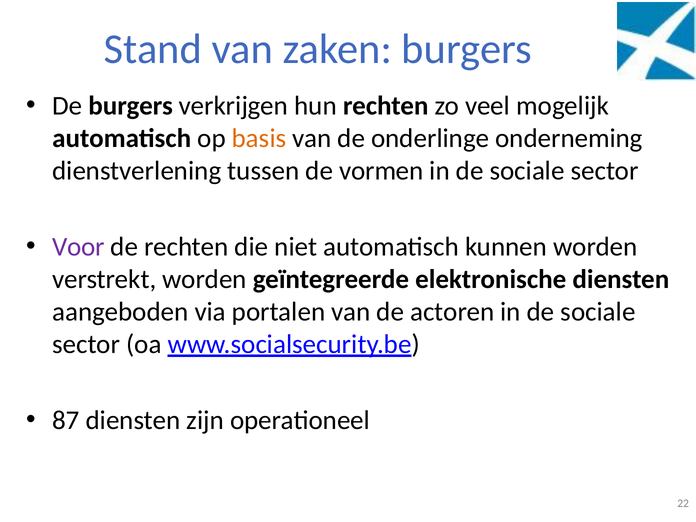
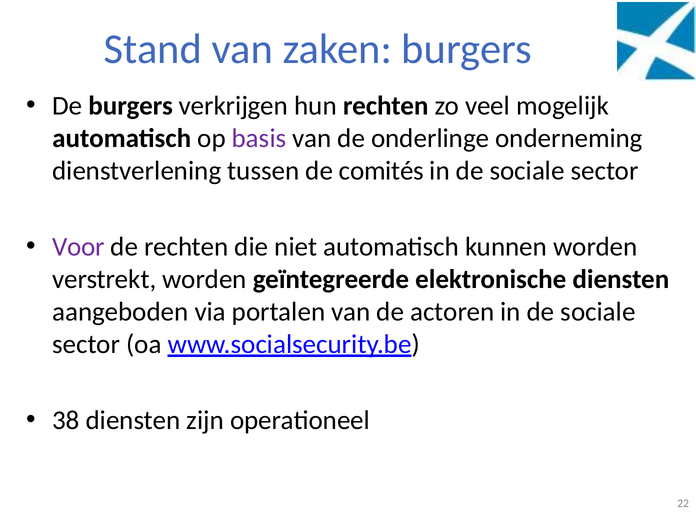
basis colour: orange -> purple (259, 138)
vormen: vormen -> comités (381, 171)
87: 87 -> 38 (66, 421)
